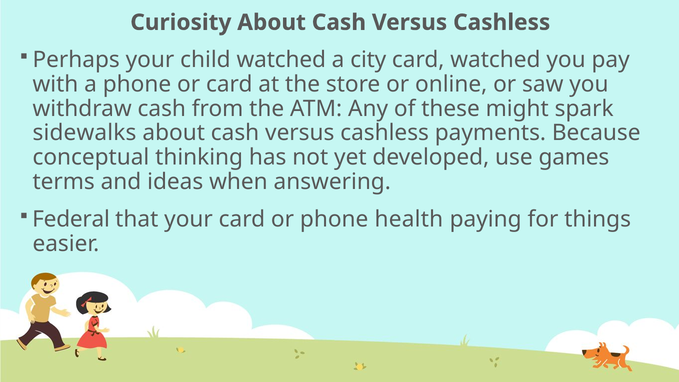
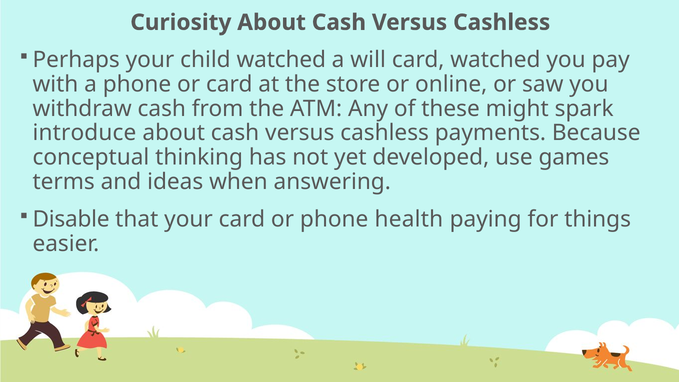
city: city -> will (368, 60)
sidewalks: sidewalks -> introduce (84, 133)
Federal: Federal -> Disable (71, 219)
